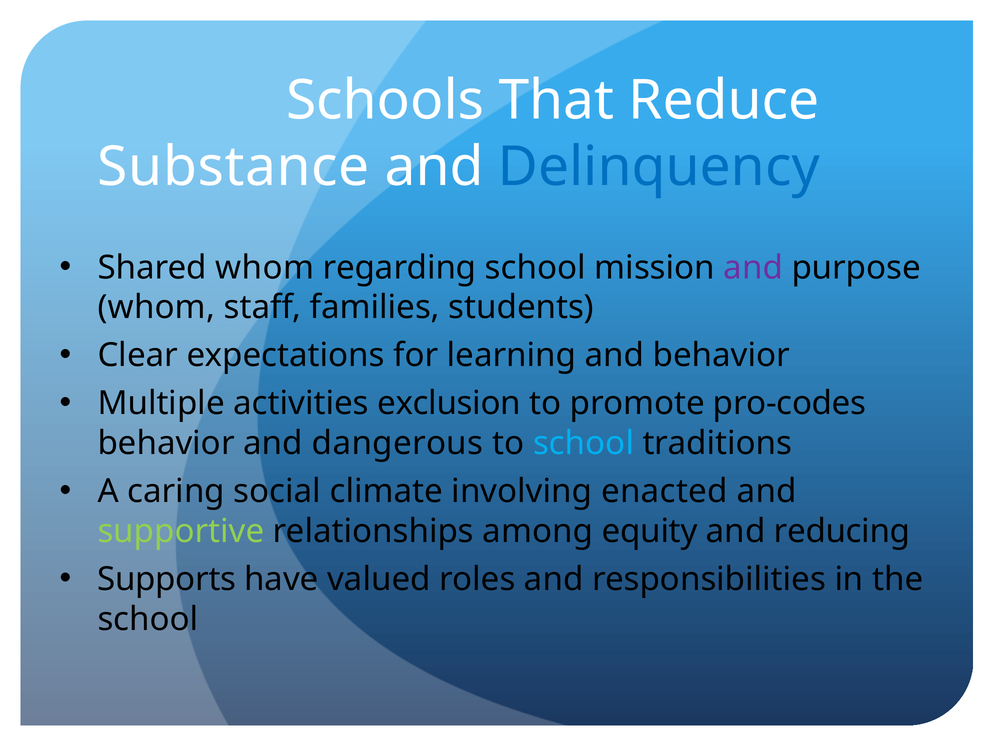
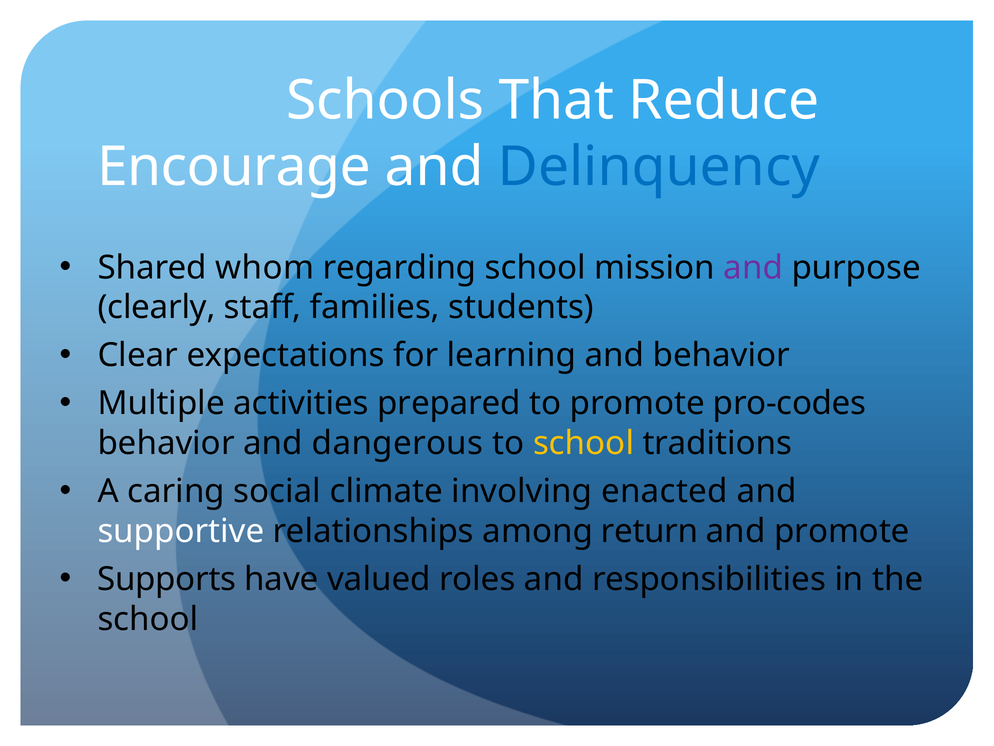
Substance: Substance -> Encourage (234, 167)
whom: whom -> clearly (157, 307)
exclusion: exclusion -> prepared (449, 403)
school colour: light blue -> yellow (584, 443)
supportive colour: light green -> white (181, 531)
equity: equity -> return (650, 531)
and reducing: reducing -> promote (842, 531)
